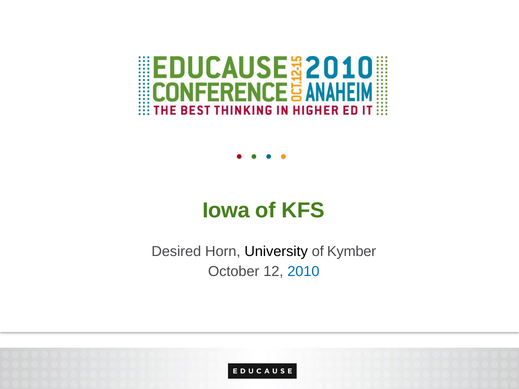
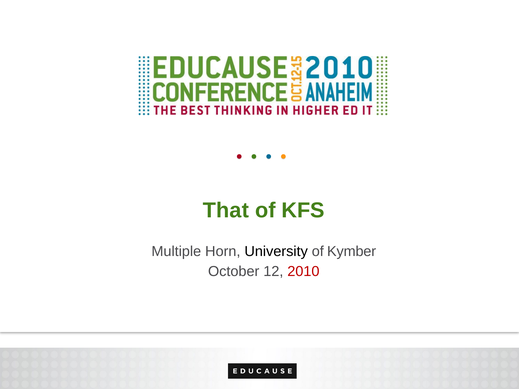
Iowa: Iowa -> That (226, 211)
Desired: Desired -> Multiple (176, 251)
2010 colour: blue -> red (303, 272)
